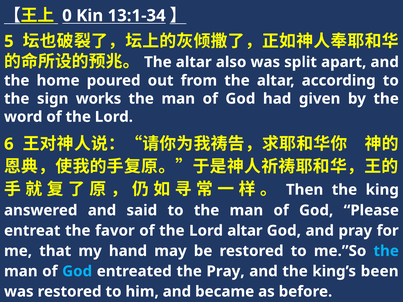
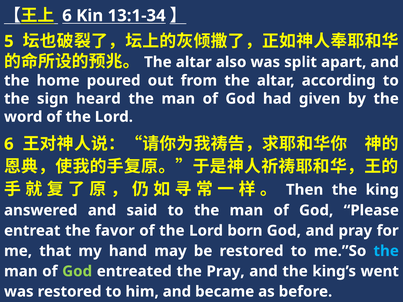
0: 0 -> 6 (67, 16)
works: works -> heard (98, 99)
Lord altar: altar -> born (245, 231)
God colour: light blue -> light green (77, 271)
been: been -> went (380, 271)
